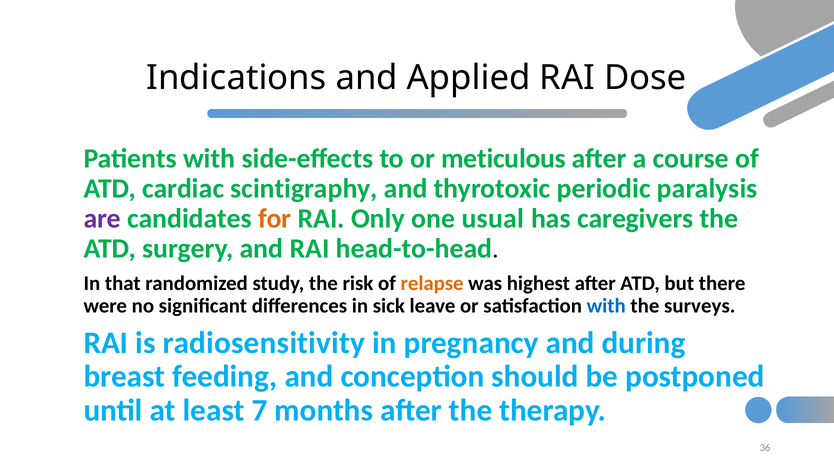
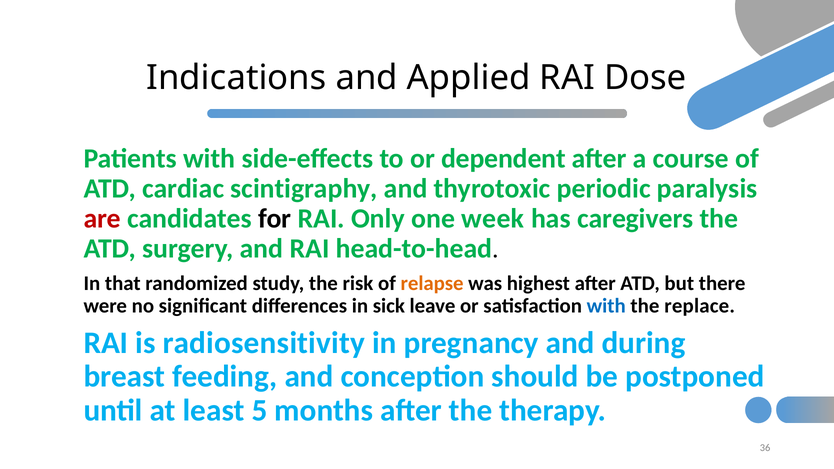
meticulous: meticulous -> dependent (503, 159)
are colour: purple -> red (102, 219)
for colour: orange -> black (275, 219)
usual: usual -> week (493, 219)
surveys: surveys -> replace (700, 306)
7: 7 -> 5 (259, 410)
